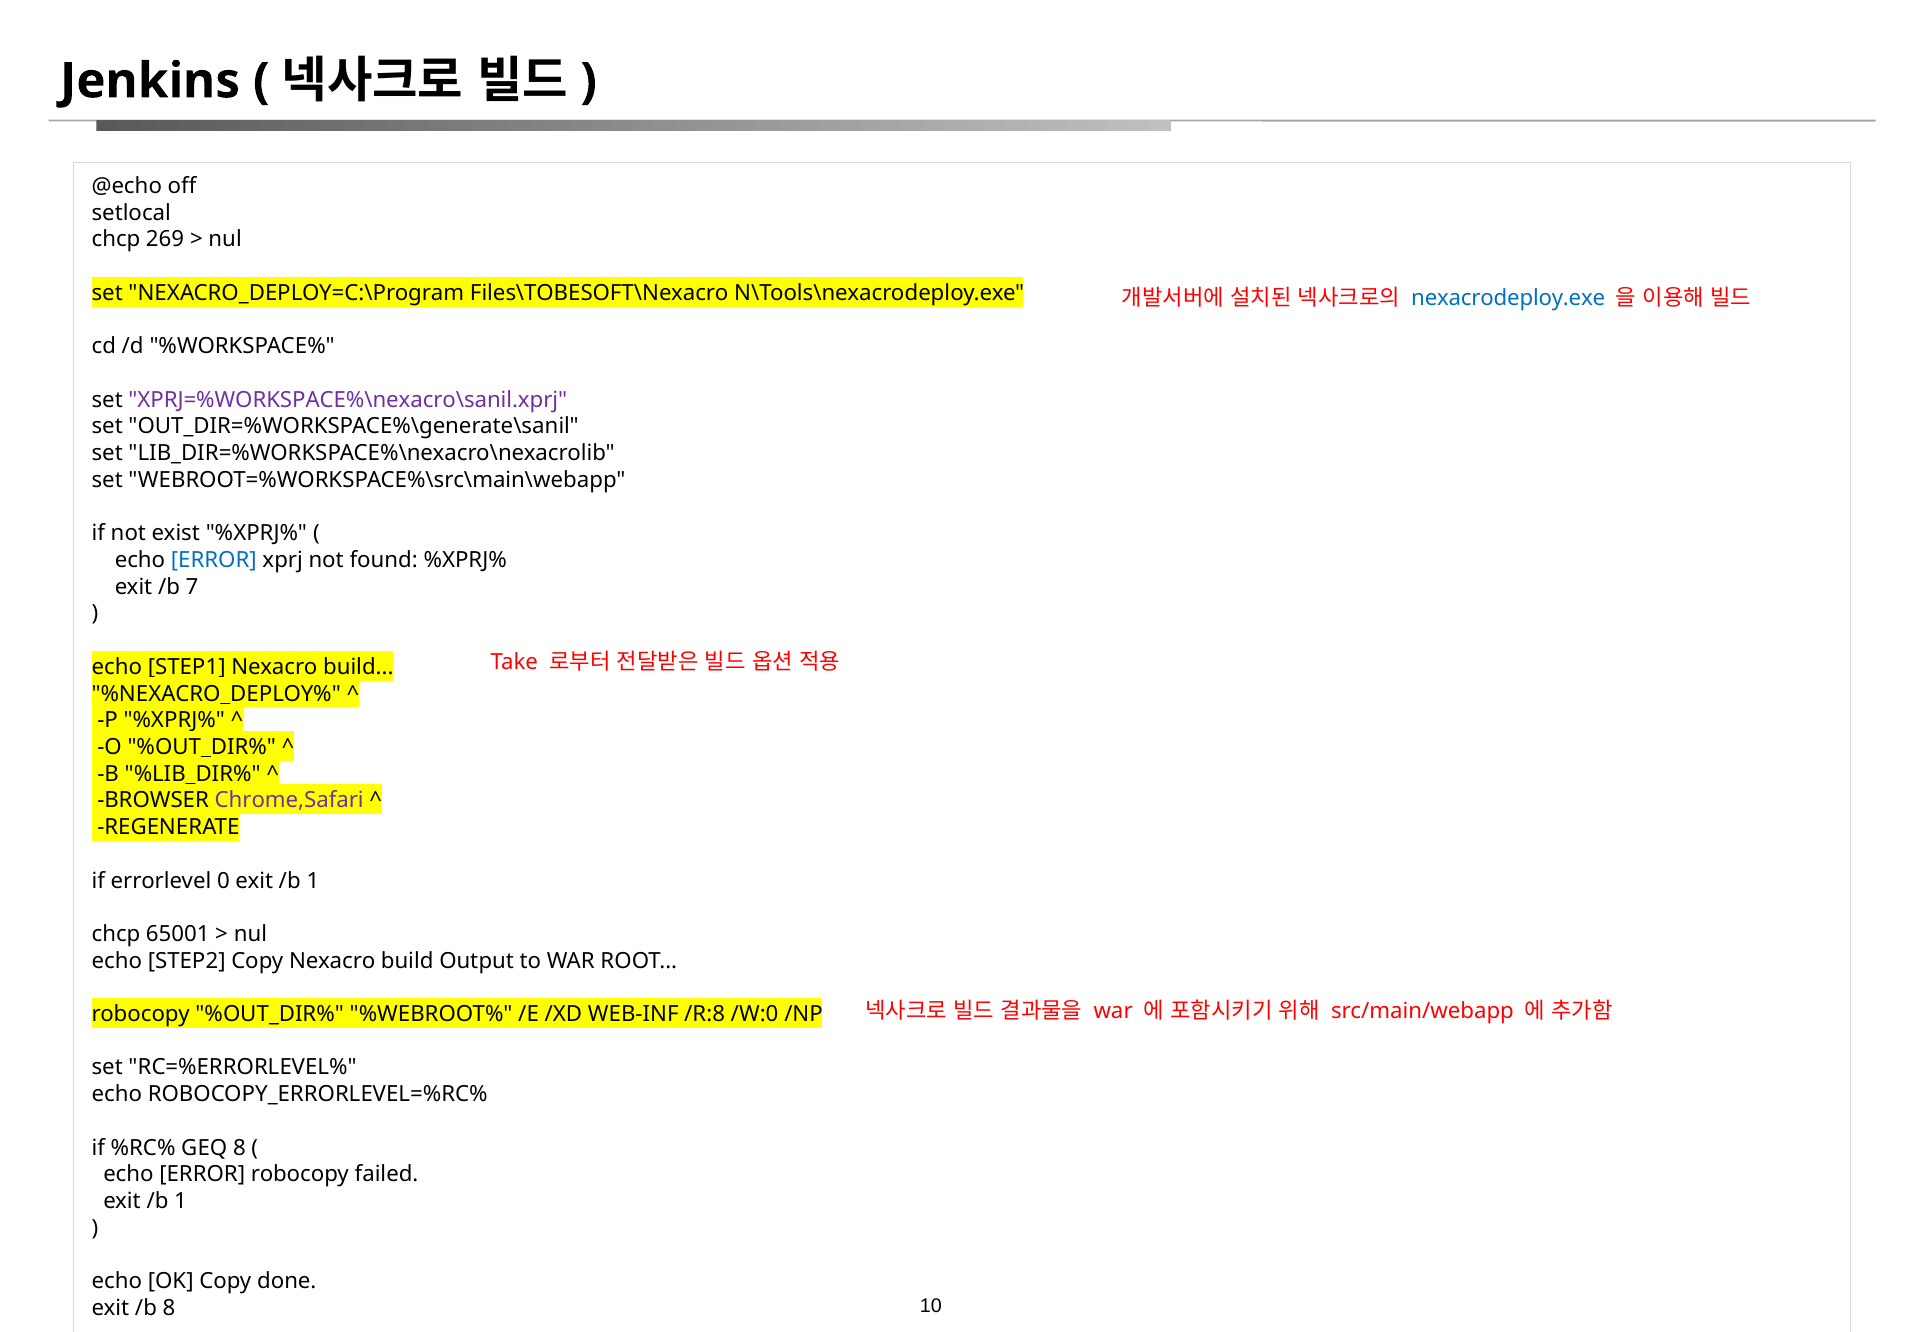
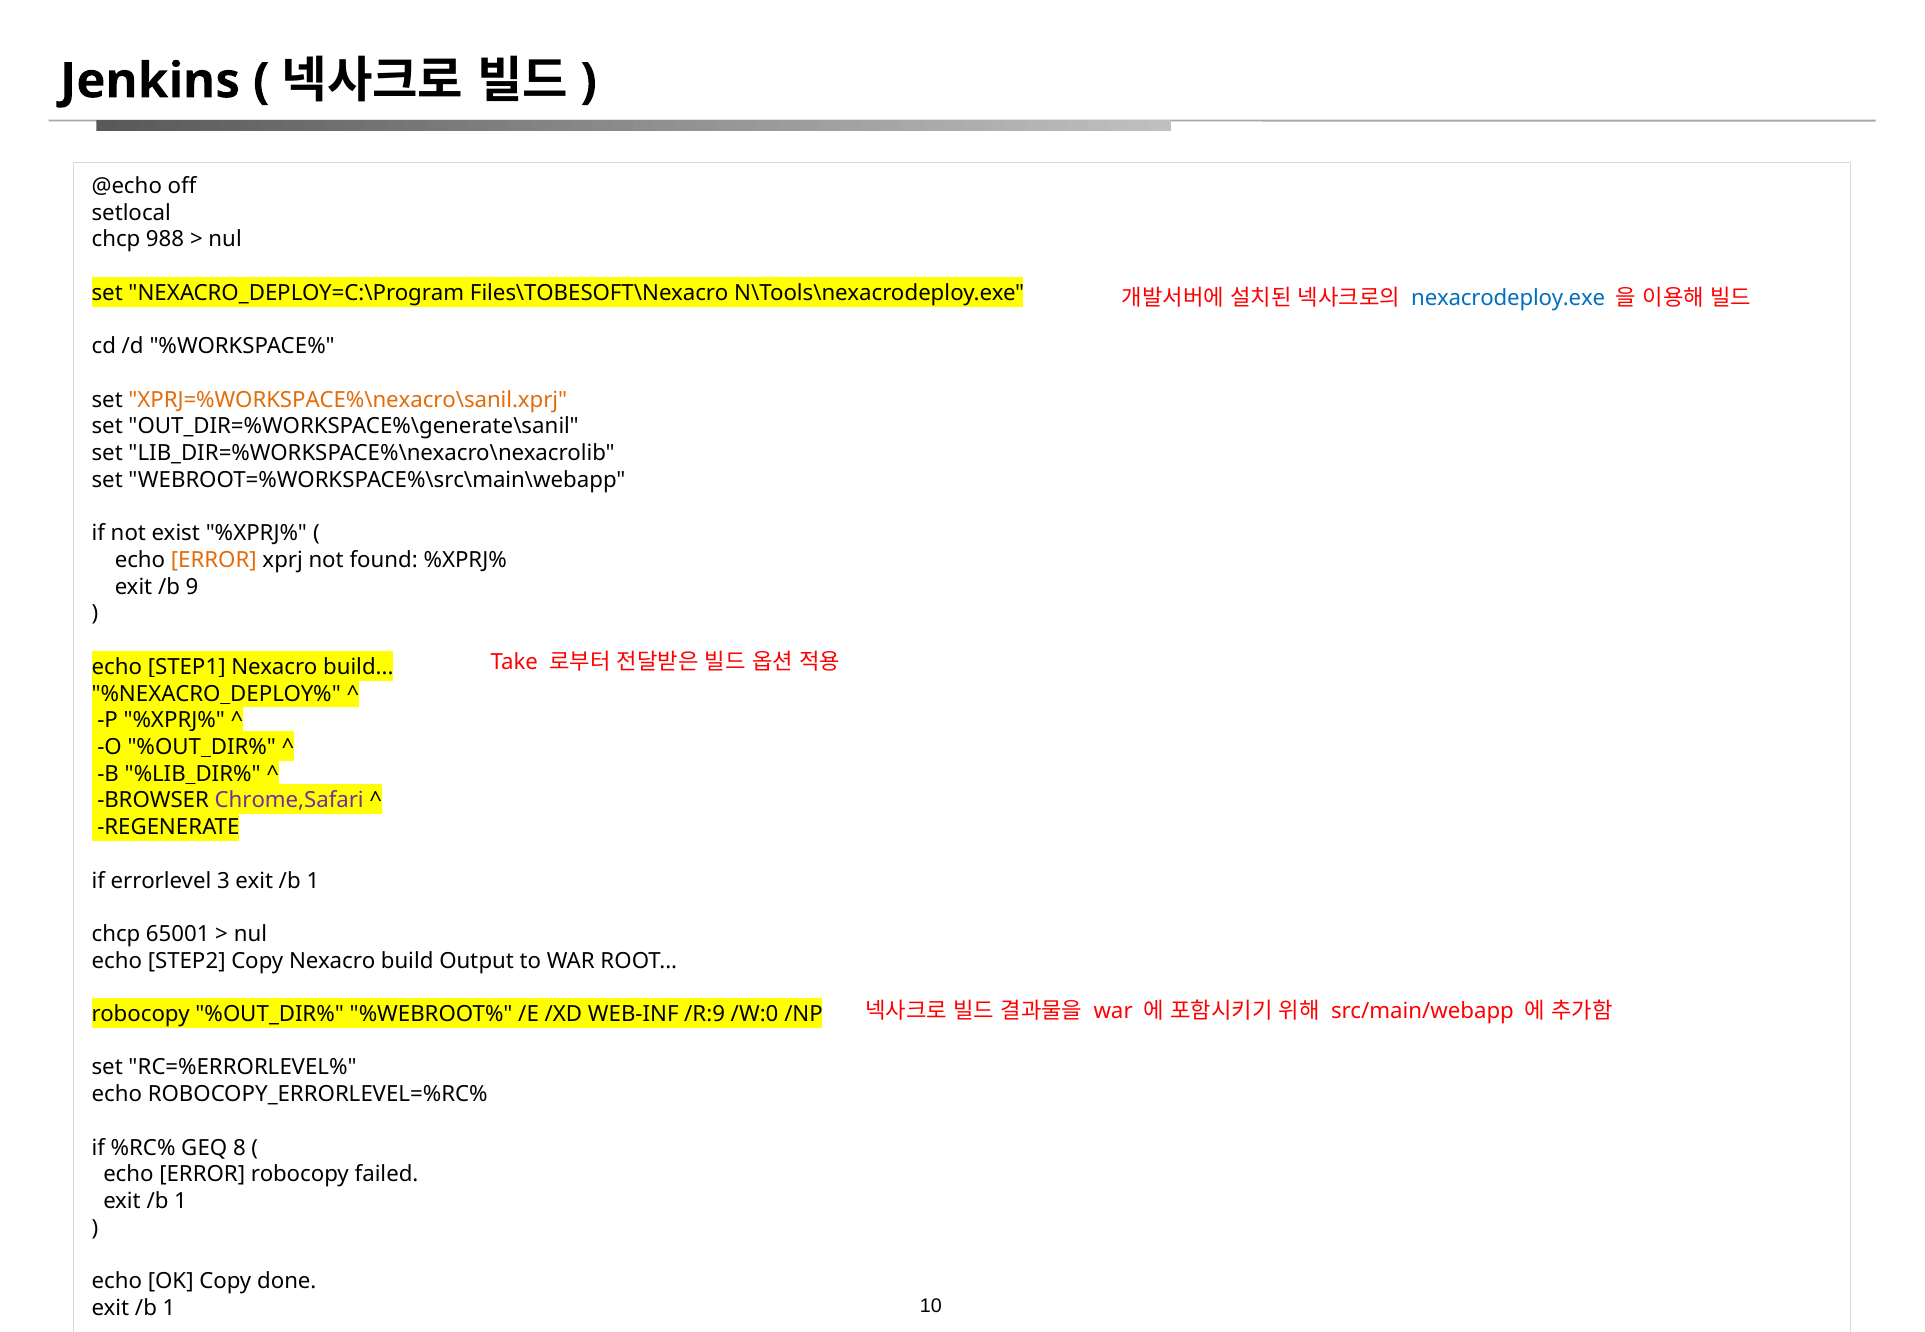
269: 269 -> 988 (165, 240)
XPRJ=%WORKSPACE%\nexacro\sanil.xprj colour: purple -> orange (348, 400)
ERROR colour: blue -> orange (214, 560)
7: 7 -> 9 (192, 587)
0: 0 -> 3 (223, 881)
/R:8: /R:8 -> /R:9 (705, 1015)
8: 8 -> 1 (169, 1309)
